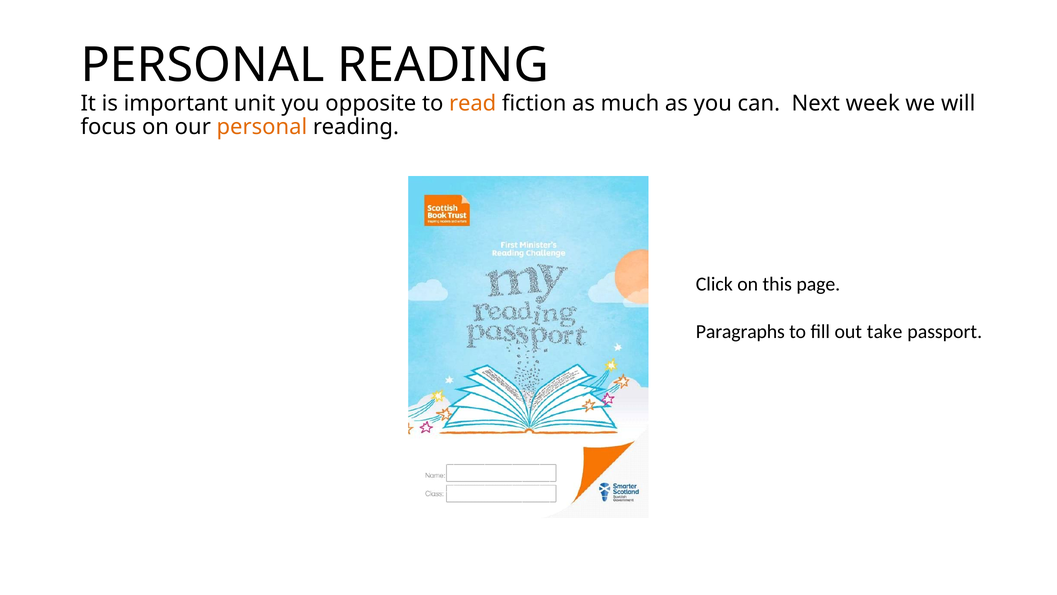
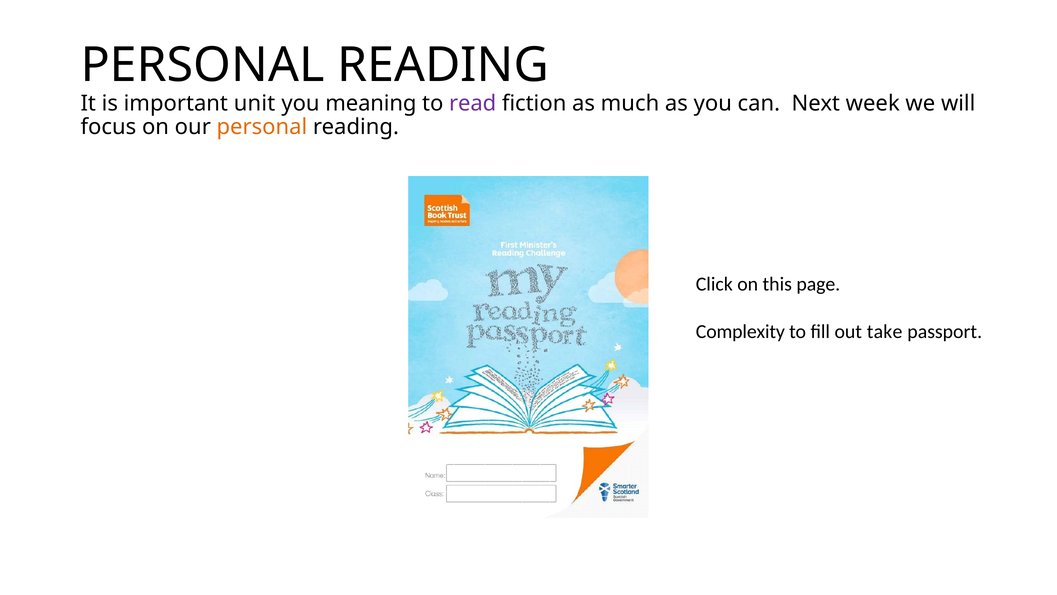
opposite: opposite -> meaning (371, 103)
read colour: orange -> purple (473, 103)
Paragraphs: Paragraphs -> Complexity (740, 332)
